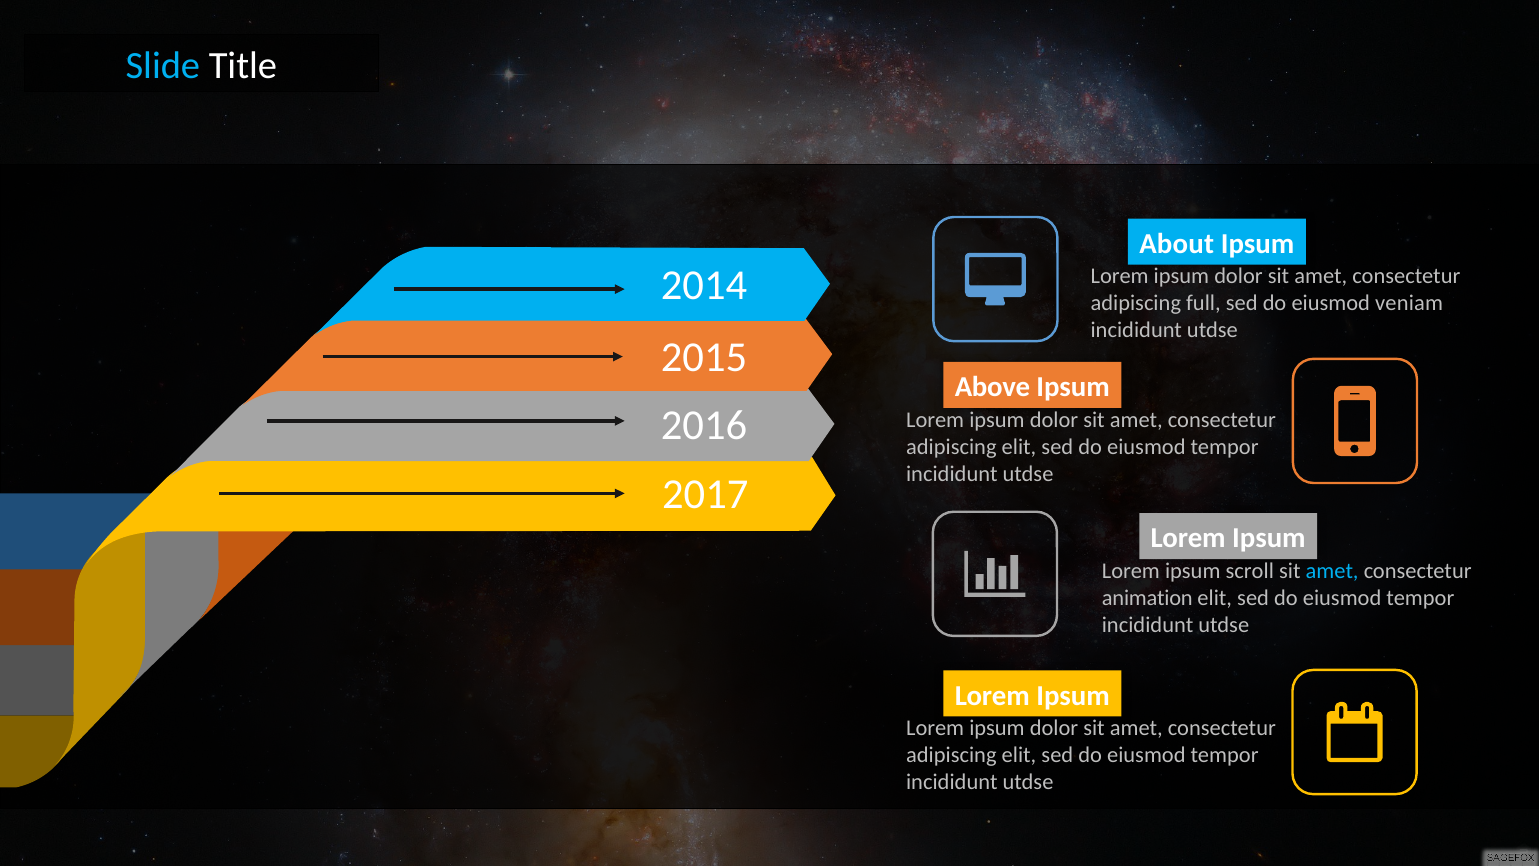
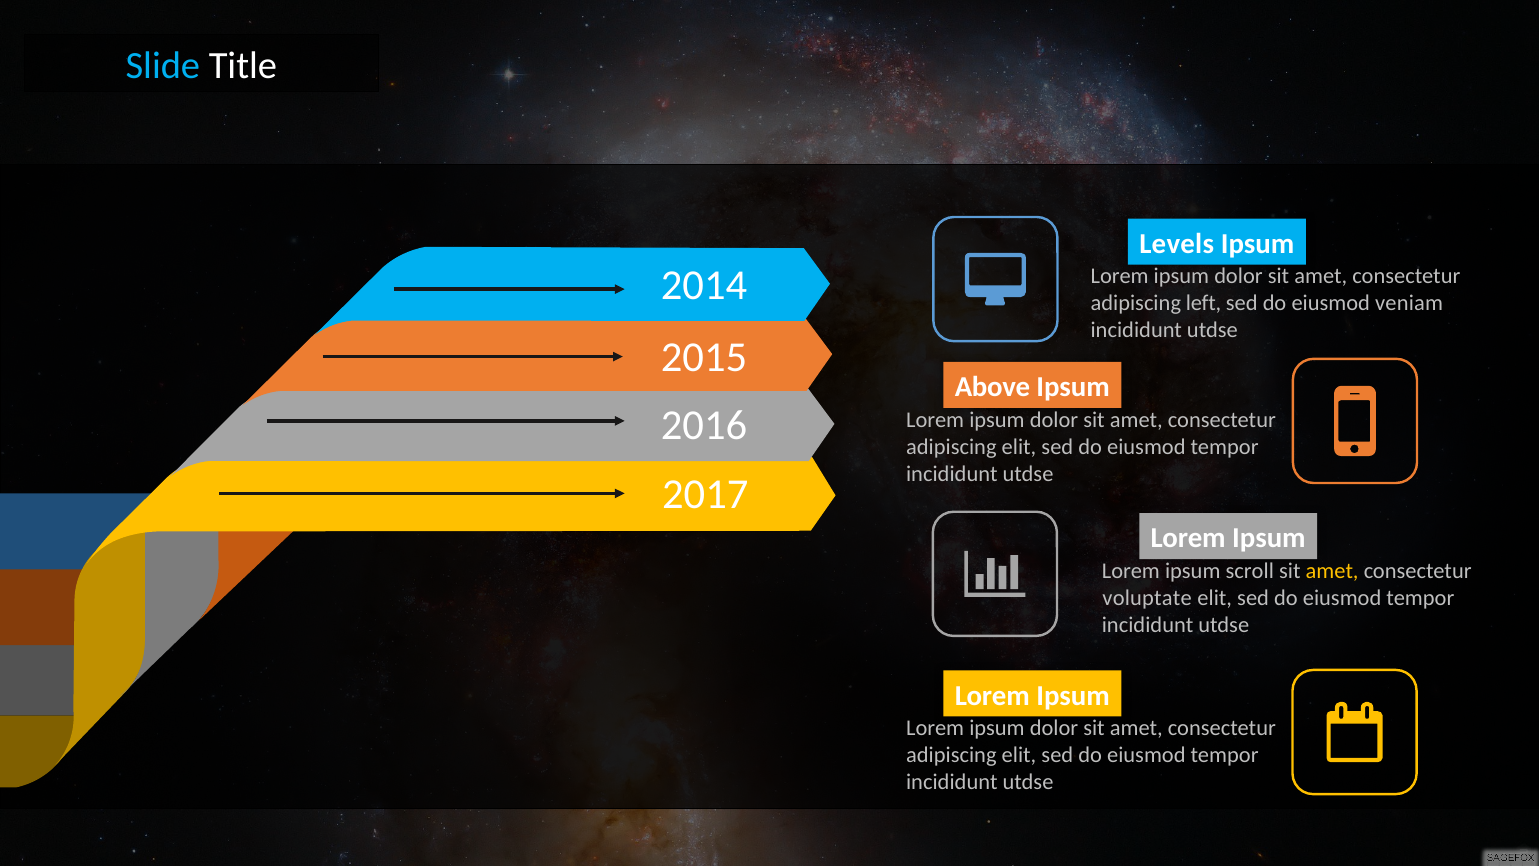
About: About -> Levels (1177, 244)
full: full -> left (1204, 303)
amet colour: light blue -> yellow (1332, 571)
animation: animation -> voluptate (1147, 598)
